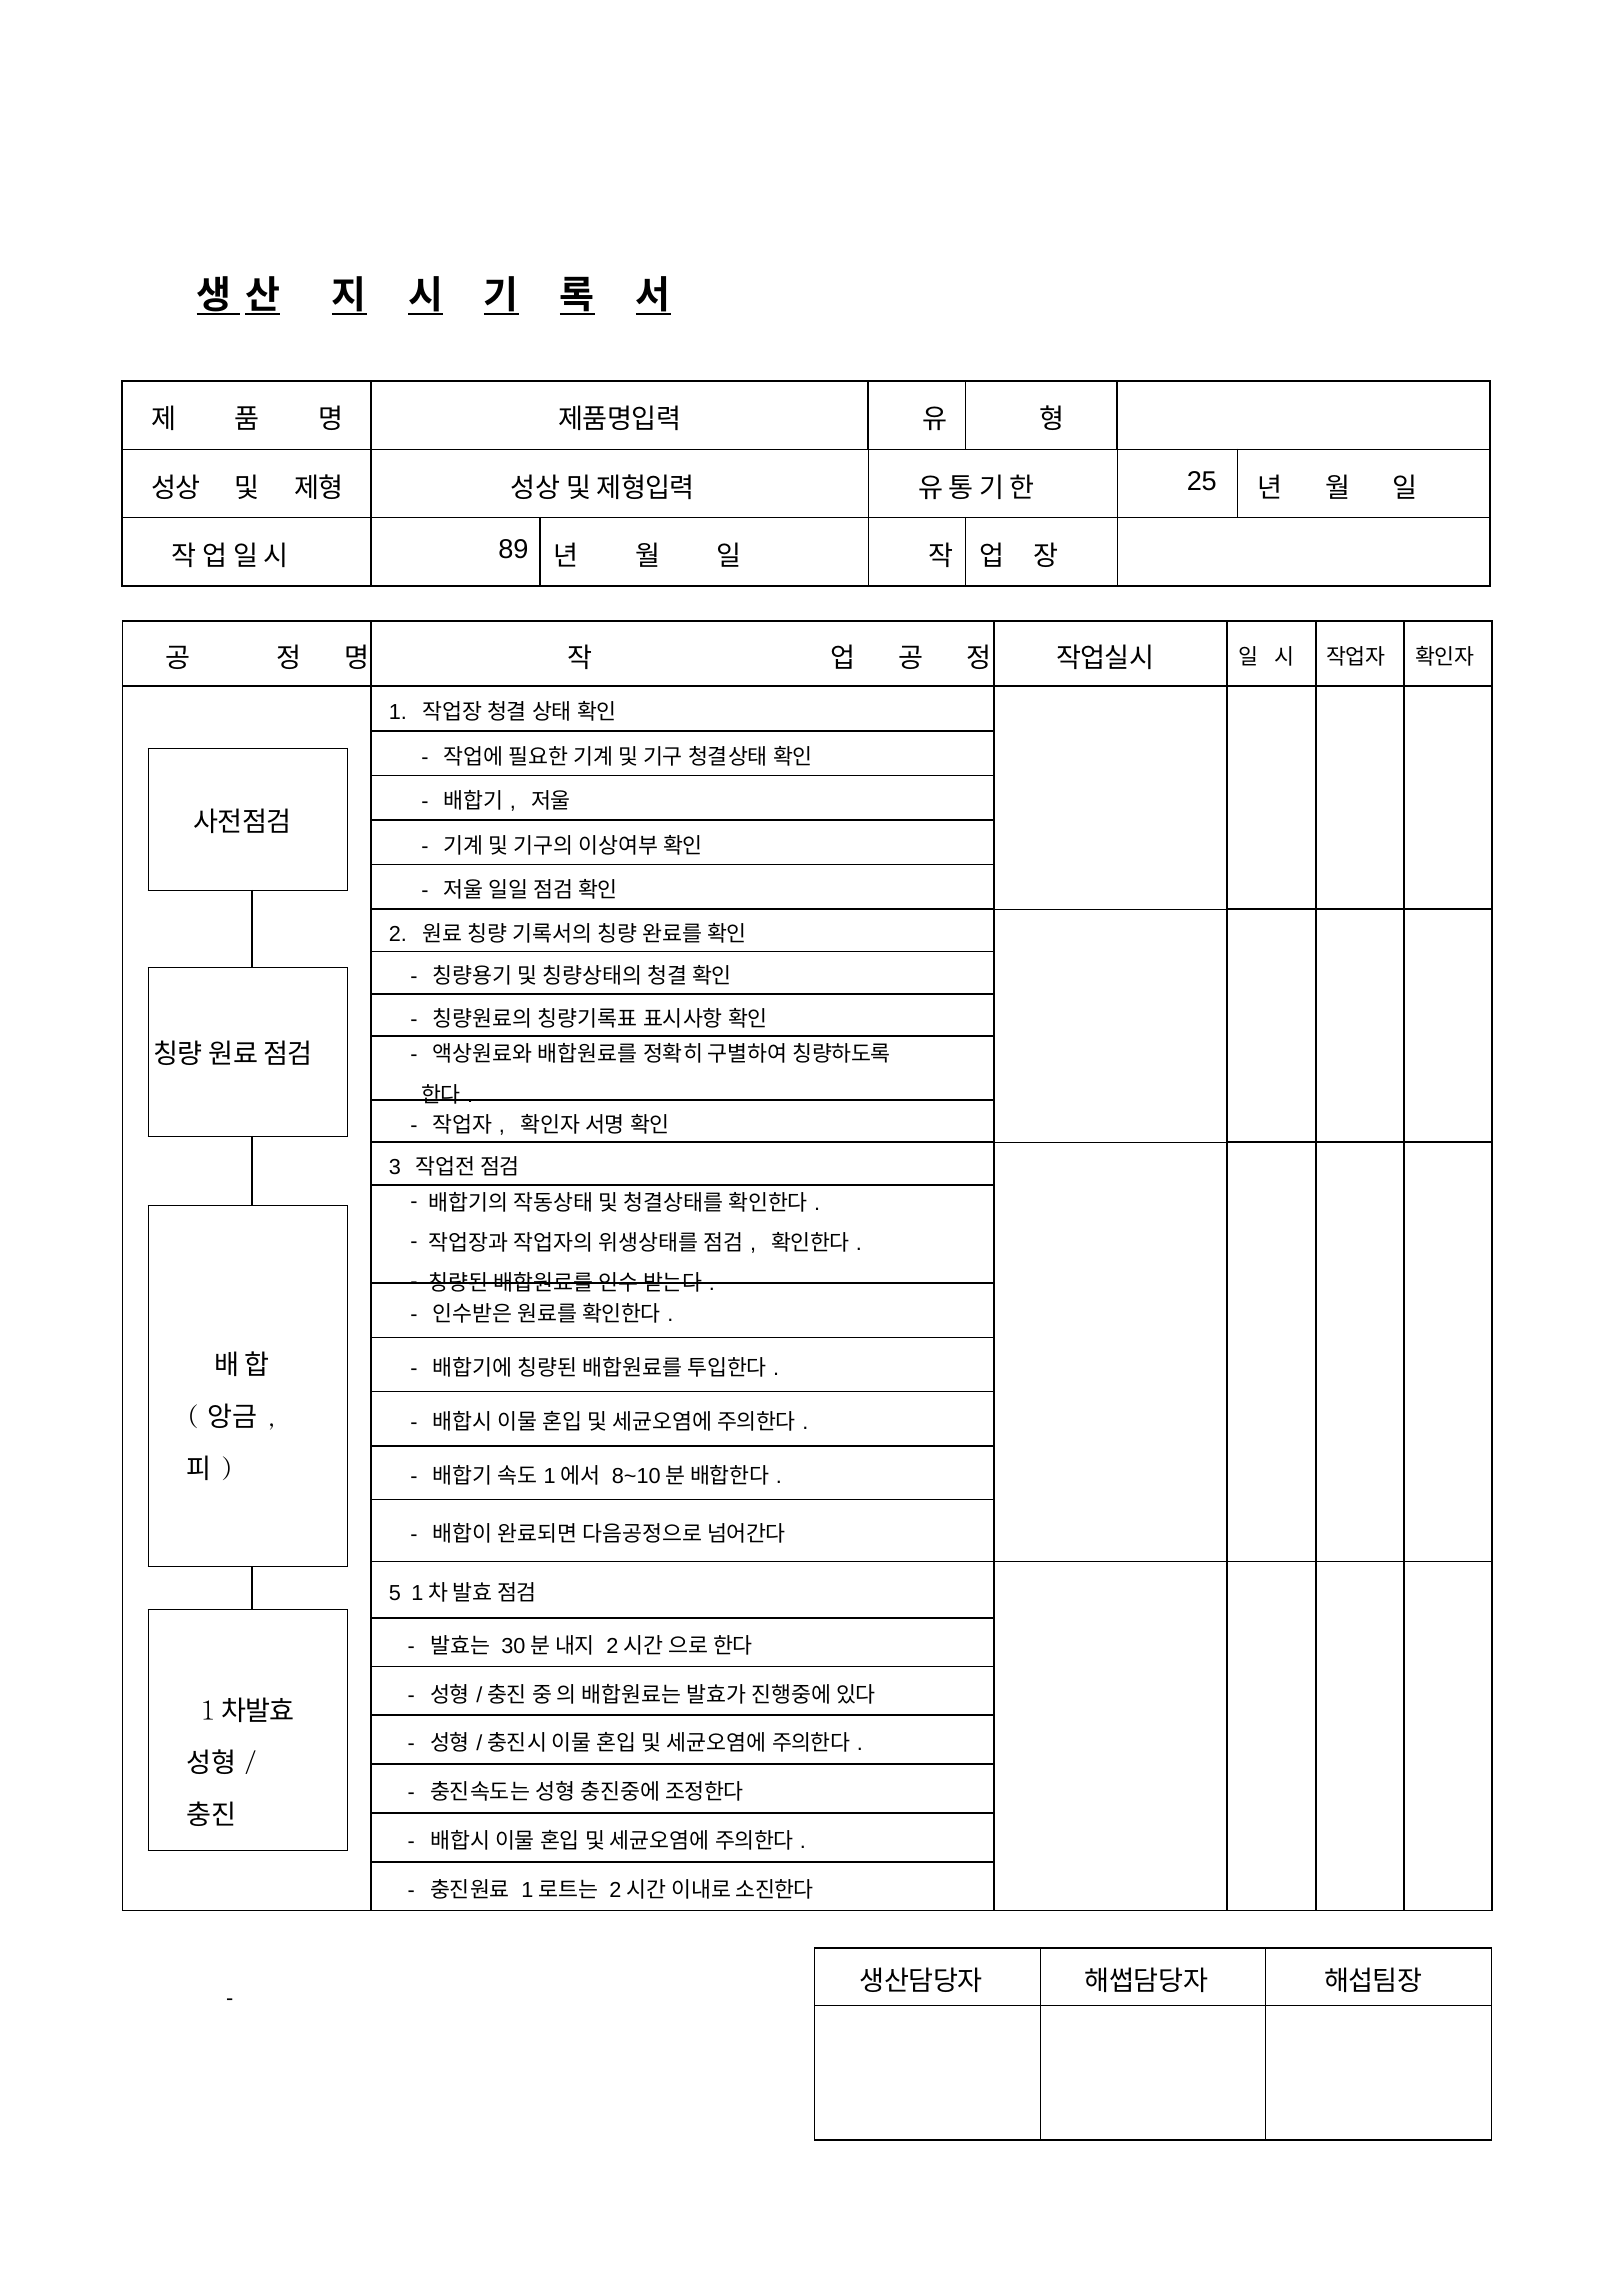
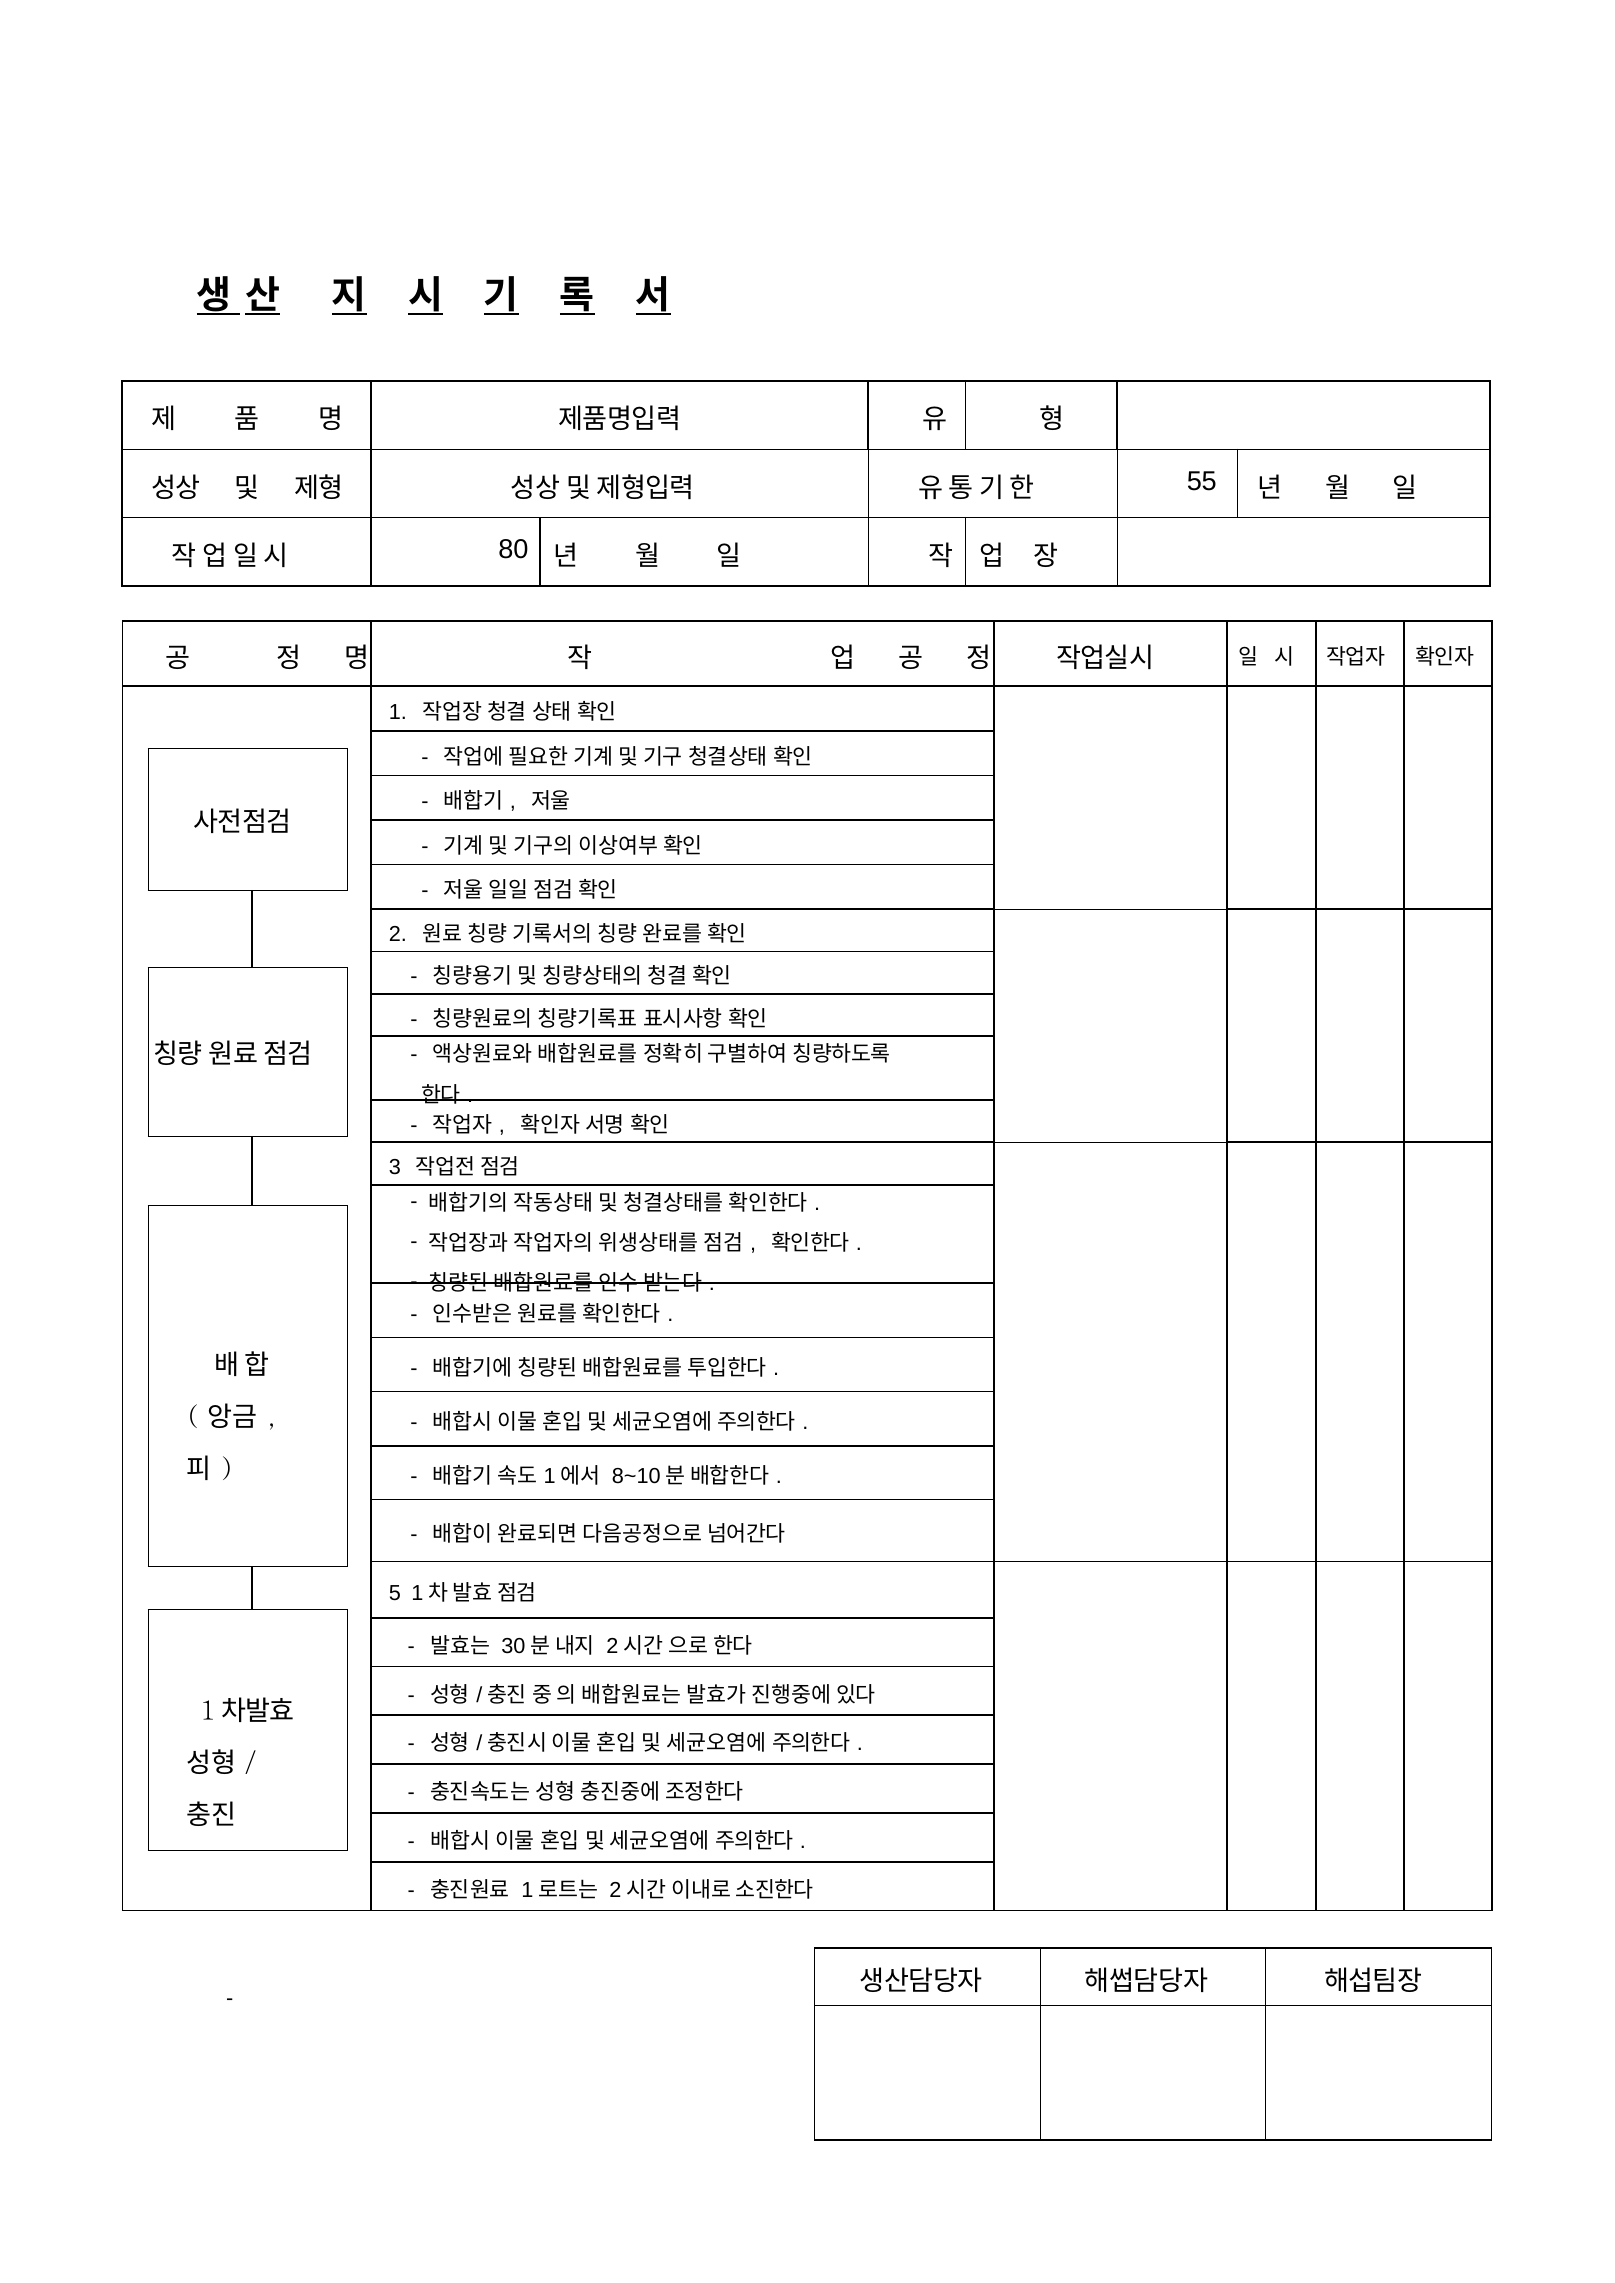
25: 25 -> 55 (1202, 481)
89: 89 -> 80 (513, 549)
